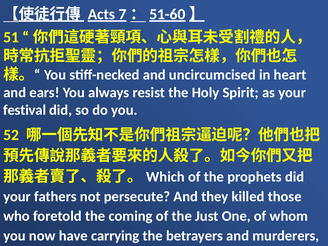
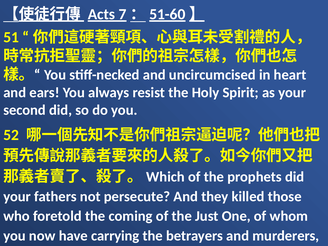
festival: festival -> second (25, 110)
